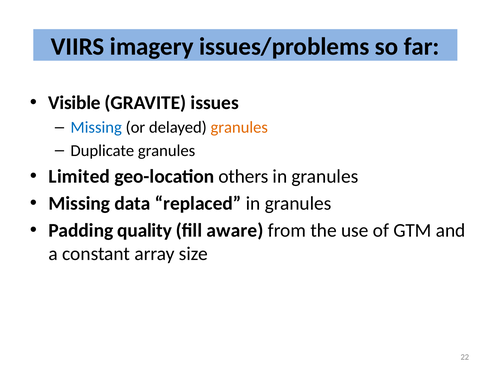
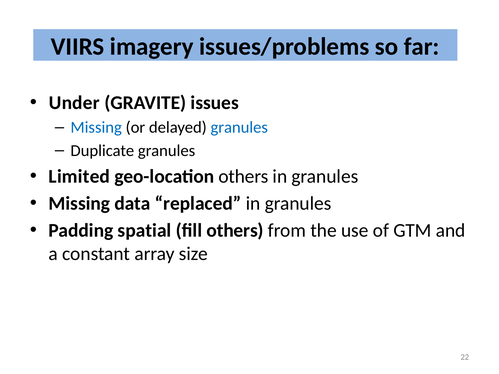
Visible: Visible -> Under (74, 103)
granules colour: orange -> blue (239, 128)
quality: quality -> spatial (144, 231)
fill aware: aware -> others (235, 231)
